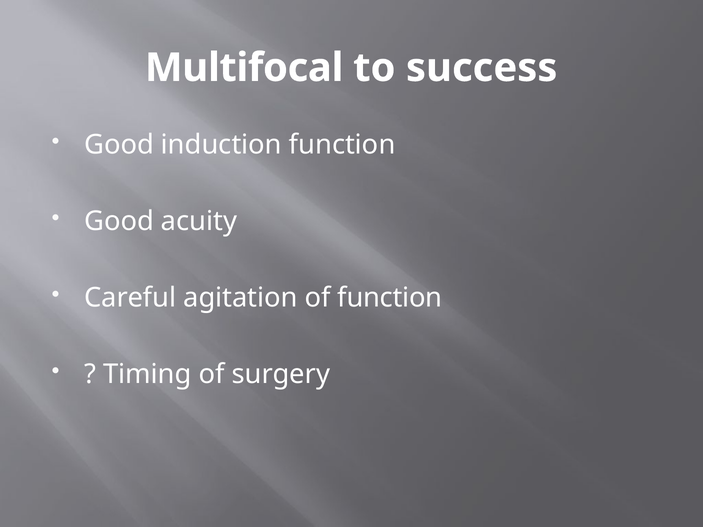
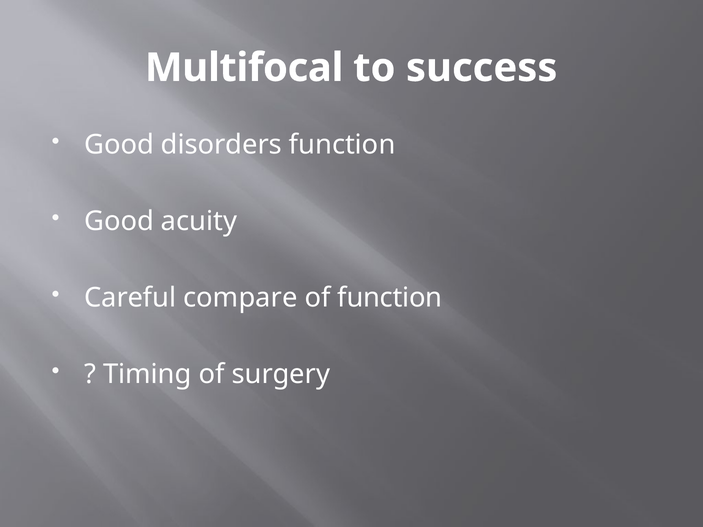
induction: induction -> disorders (221, 145)
agitation: agitation -> compare (240, 298)
